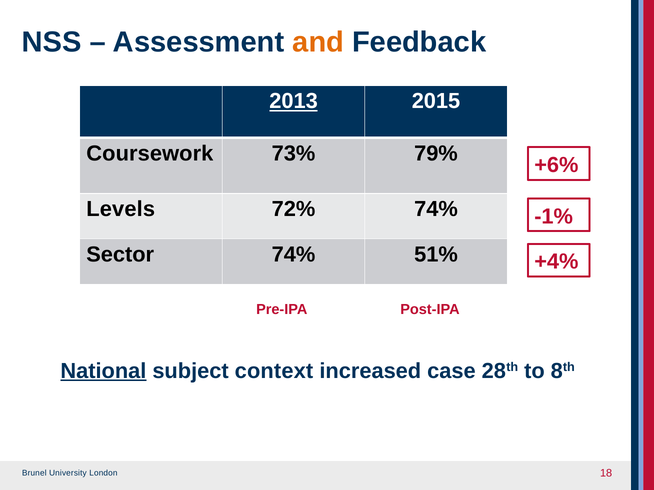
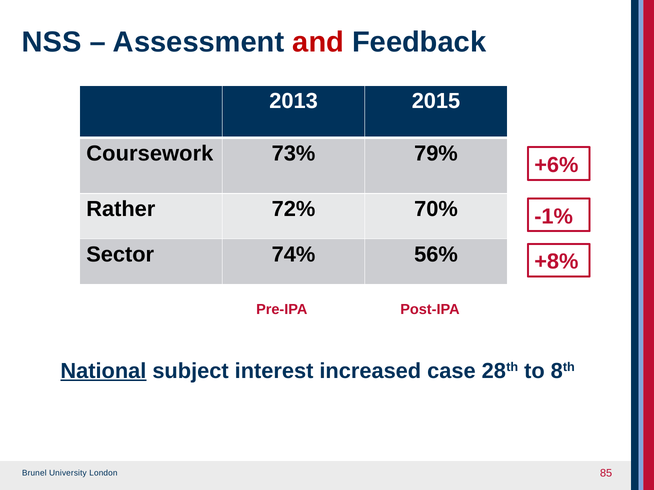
and colour: orange -> red (318, 42)
2013 underline: present -> none (294, 101)
Levels: Levels -> Rather (121, 209)
72% 74%: 74% -> 70% (436, 209)
51%: 51% -> 56% (436, 255)
+4%: +4% -> +8% (556, 262)
context: context -> interest (274, 371)
18: 18 -> 85 (606, 473)
